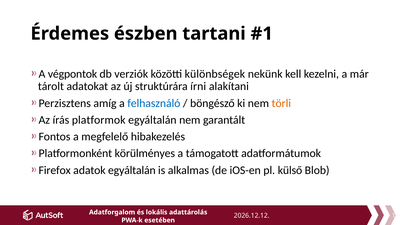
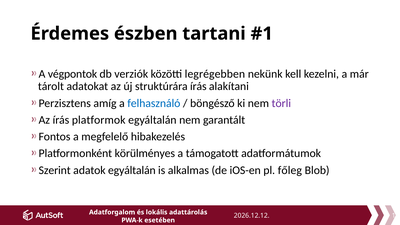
különbségek: különbségek -> legrégebben (215, 74)
struktúrára írni: írni -> írás (198, 86)
törli colour: orange -> purple (281, 103)
Firefox: Firefox -> Szerint (55, 170)
külső: külső -> főleg (290, 170)
